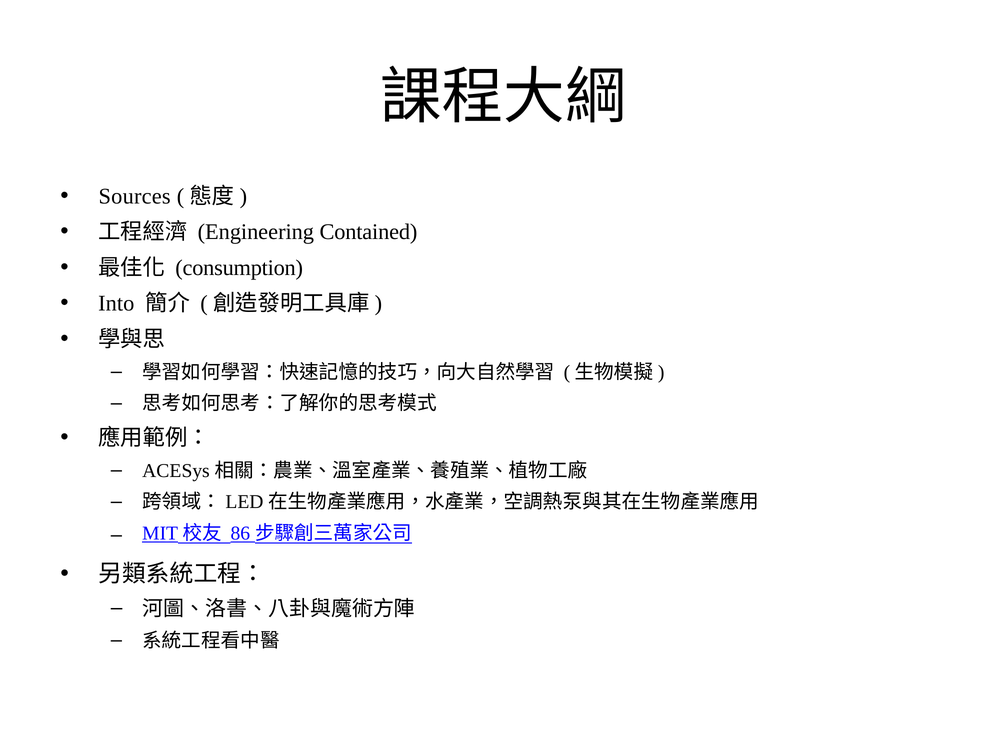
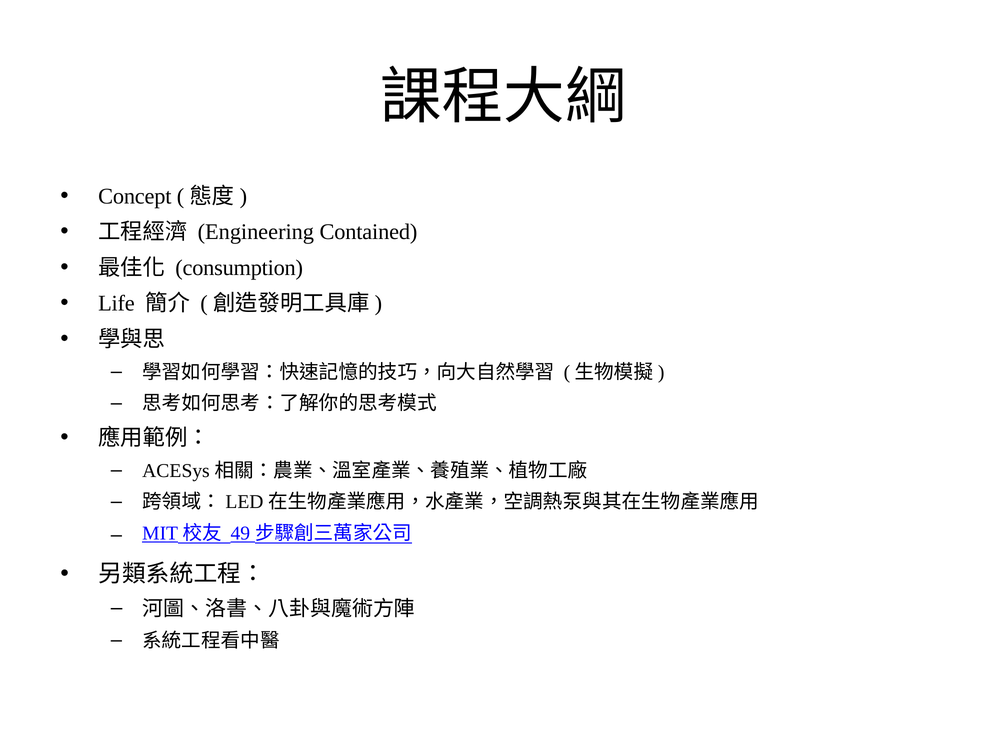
Sources: Sources -> Concept (135, 196)
Into: Into -> Life (116, 304)
86: 86 -> 49 (240, 534)
